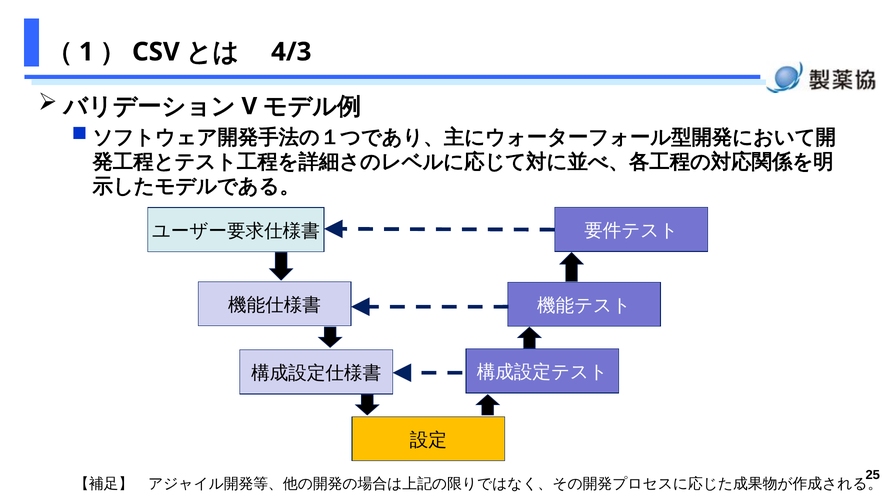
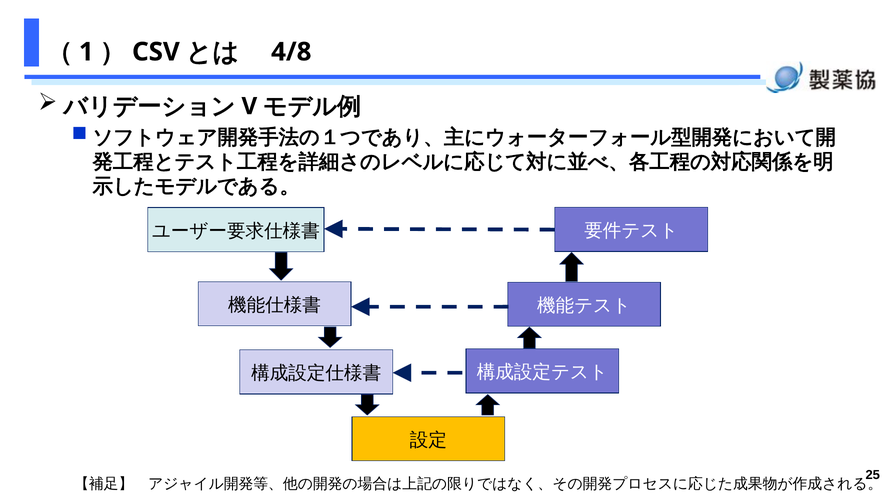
4/3: 4/3 -> 4/8 (291, 52)
